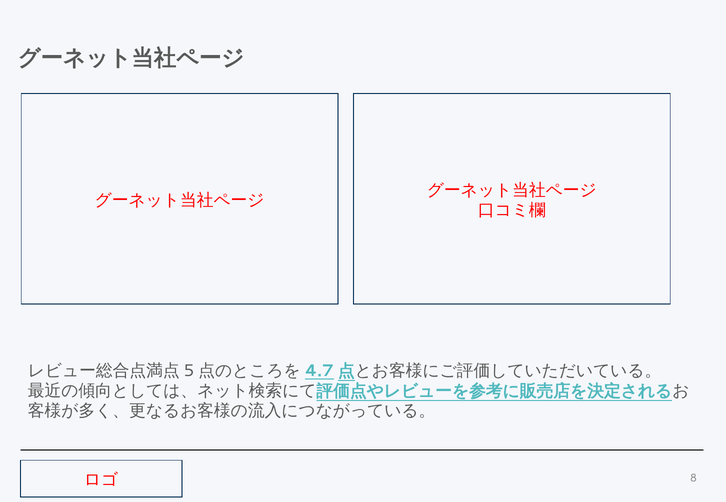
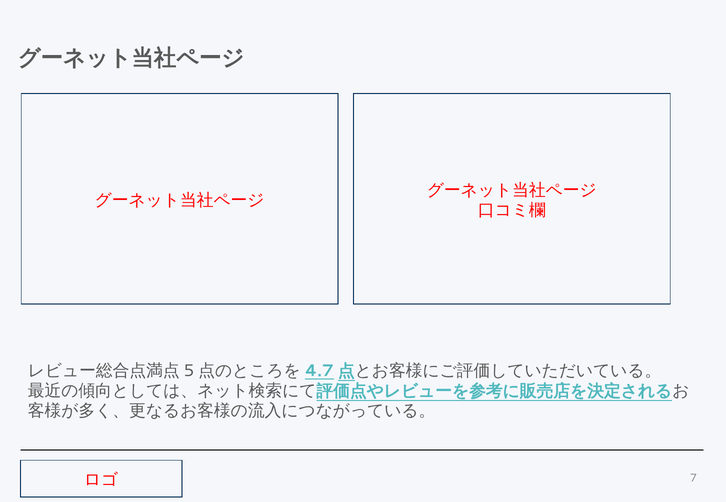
8: 8 -> 7 (693, 479)
